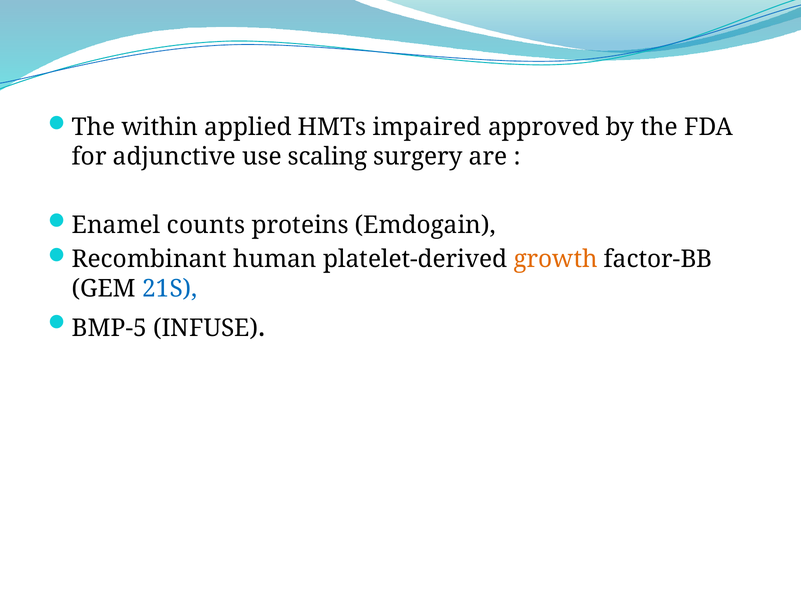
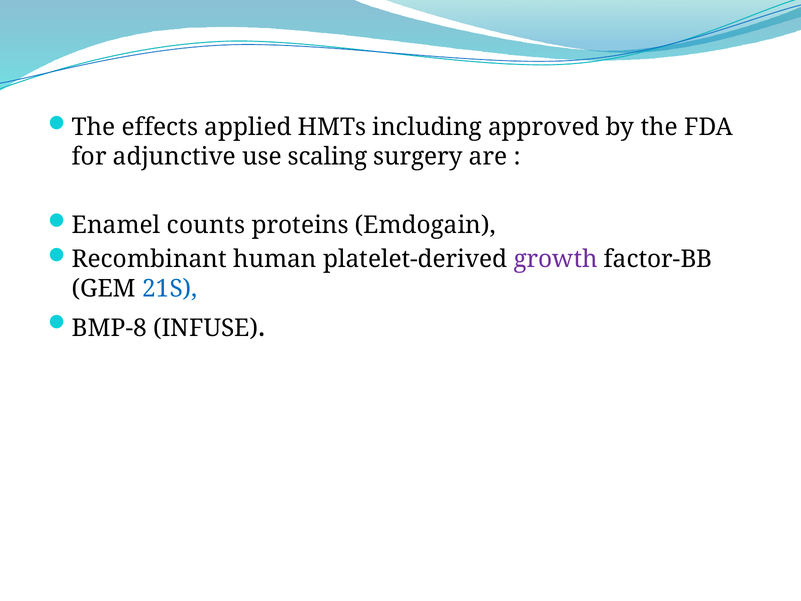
within: within -> effects (160, 127)
impaired: impaired -> including (427, 127)
growth colour: orange -> purple (556, 259)
BMP-5: BMP-5 -> BMP-8 (109, 328)
